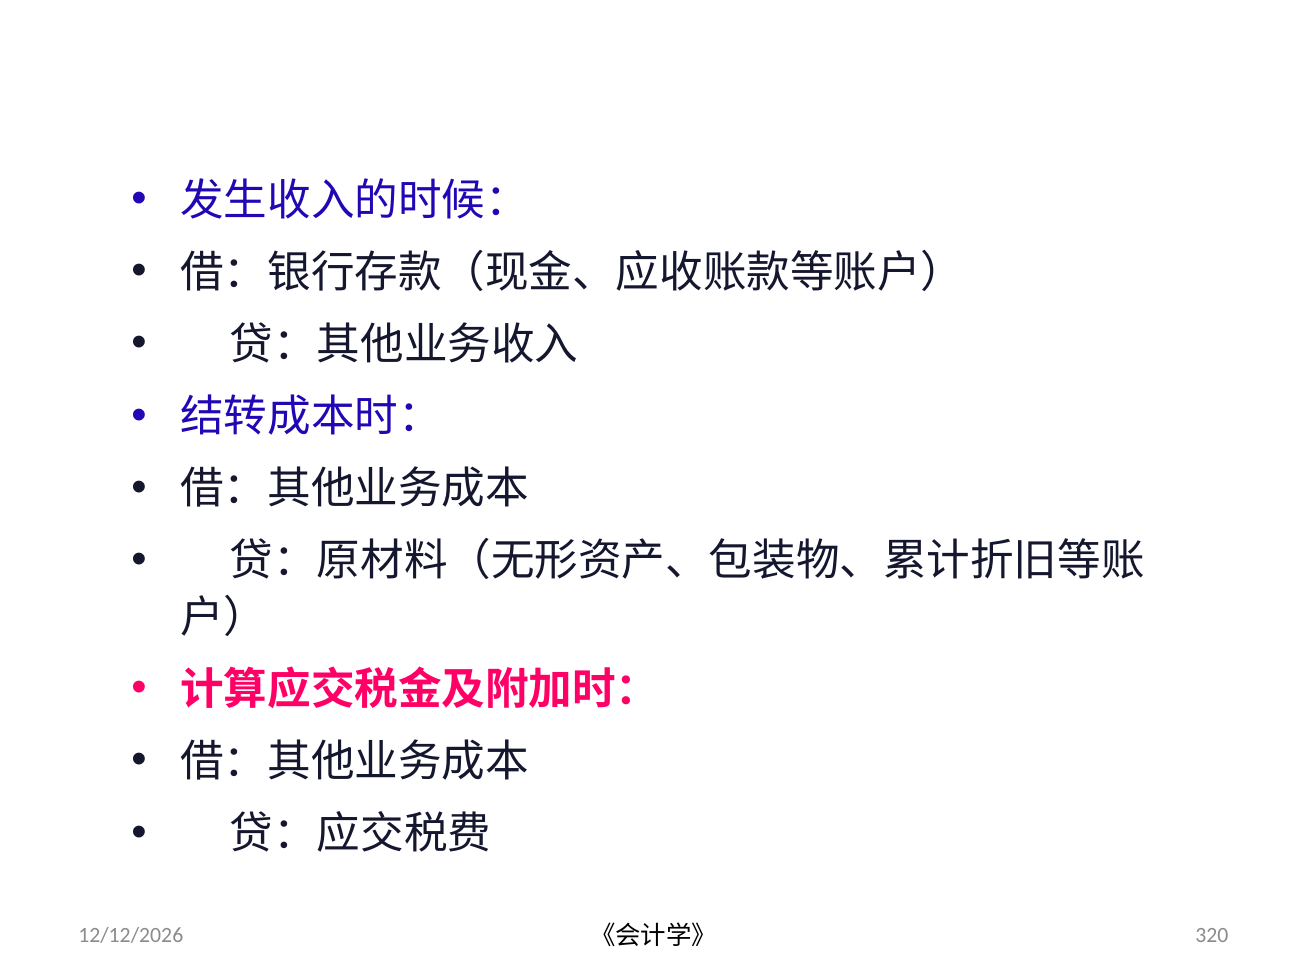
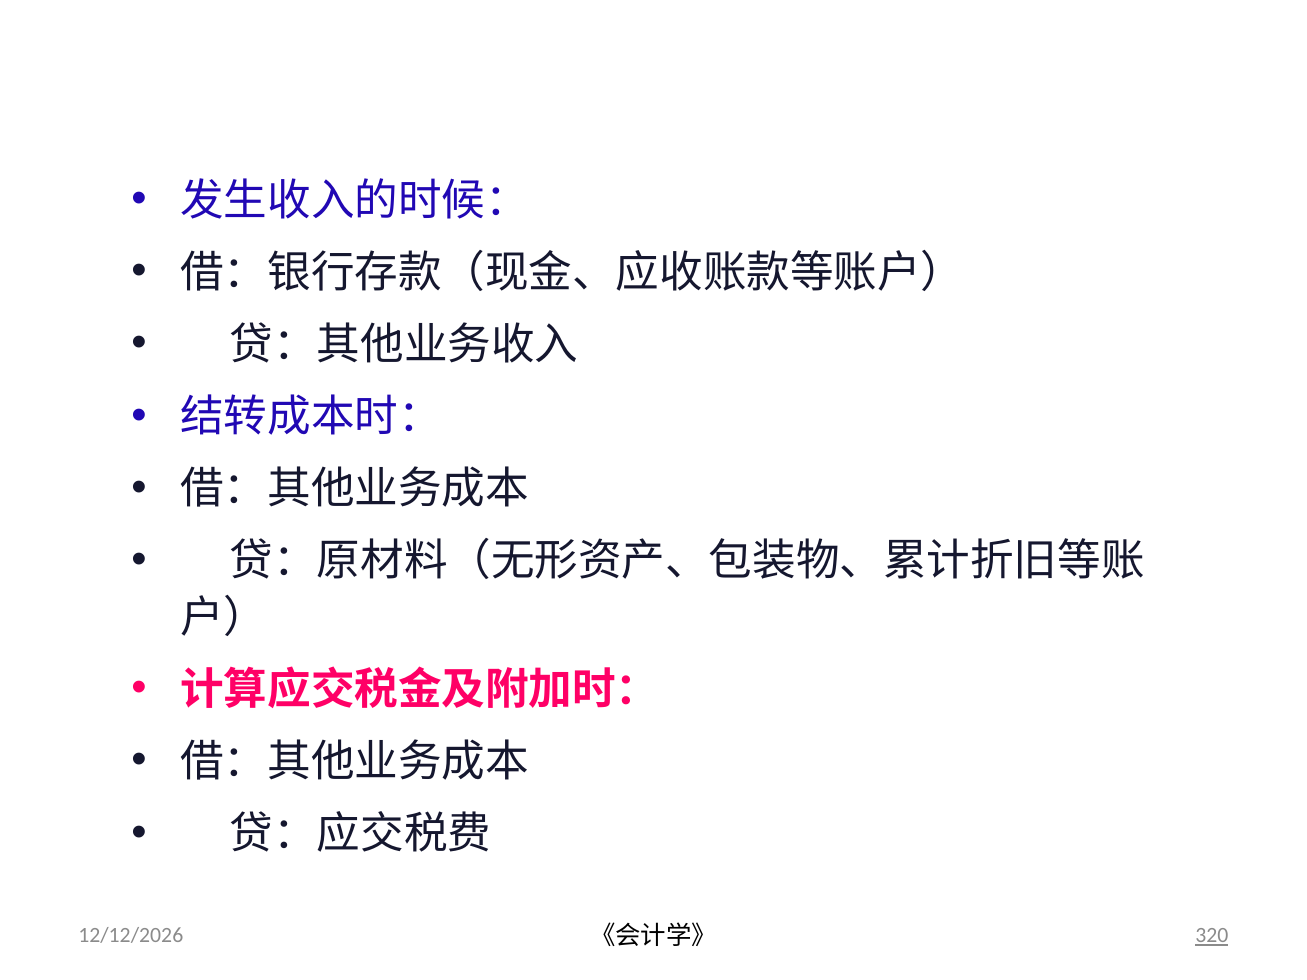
320 underline: none -> present (1212, 936)
